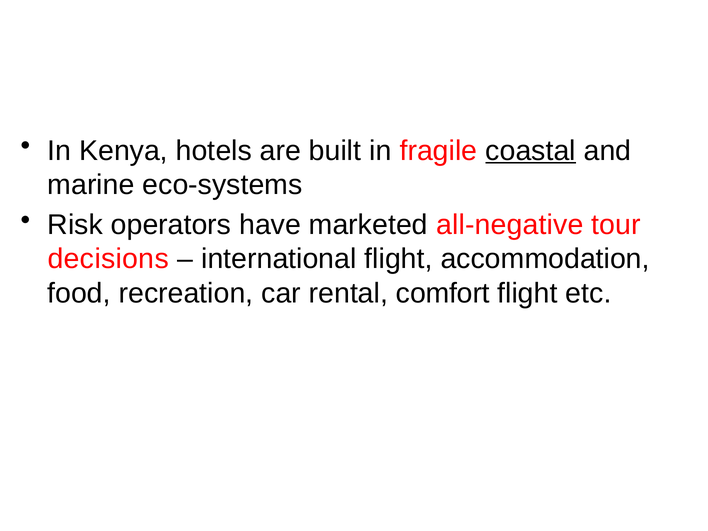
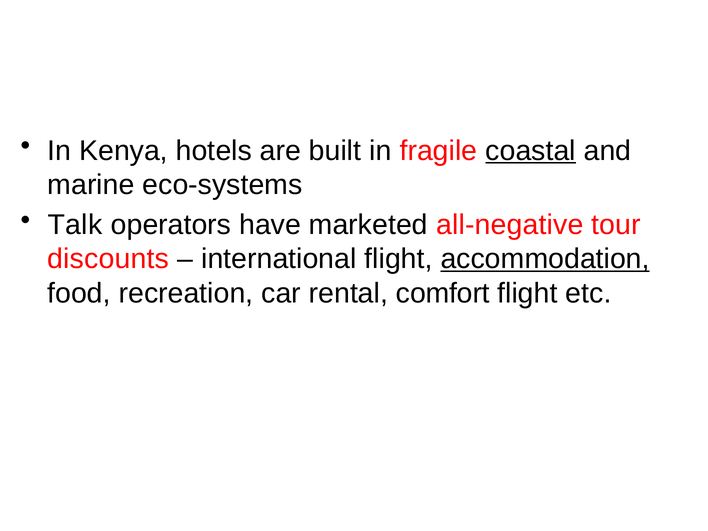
Risk: Risk -> Talk (75, 225)
decisions: decisions -> discounts (108, 259)
accommodation underline: none -> present (545, 259)
